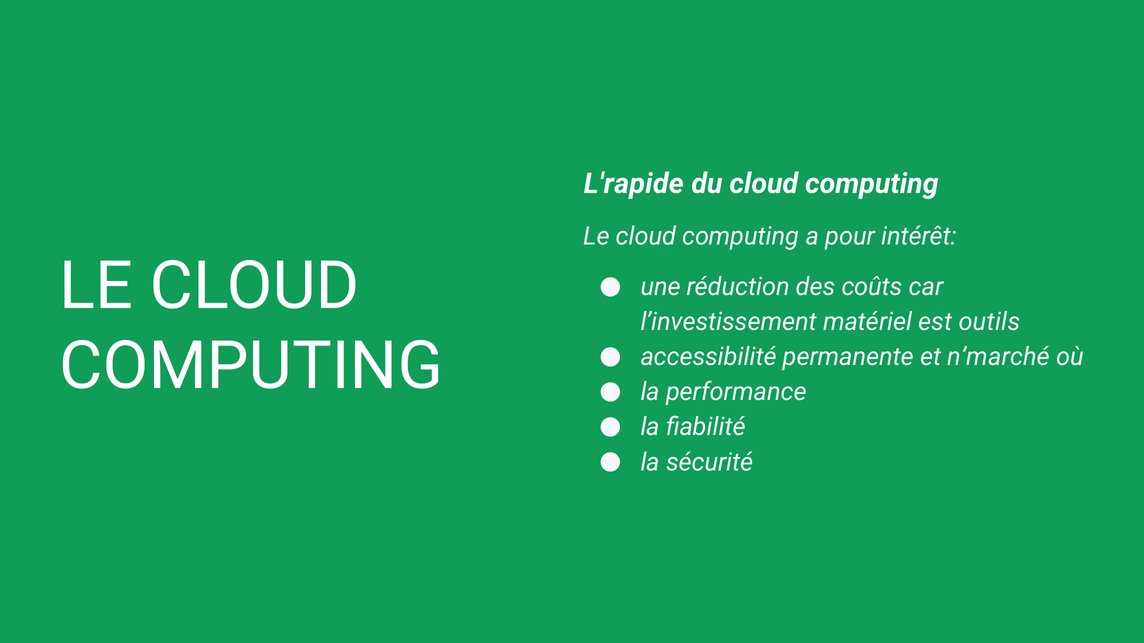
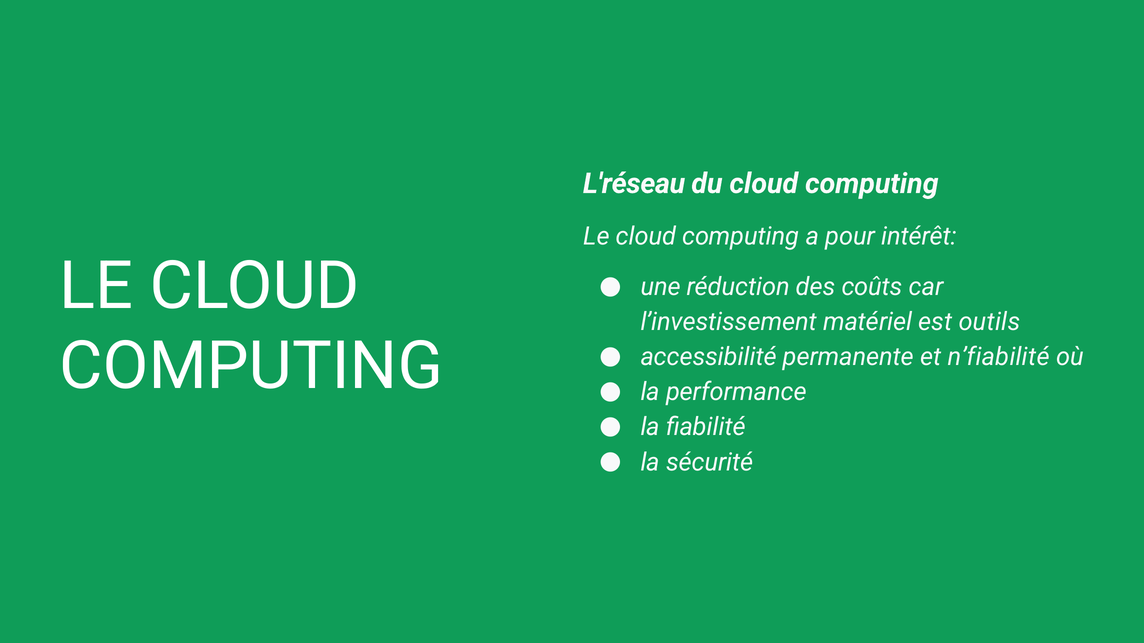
L'rapide: L'rapide -> L'réseau (634, 184)
n’marché: n’marché -> n’fiabilité (999, 357)
